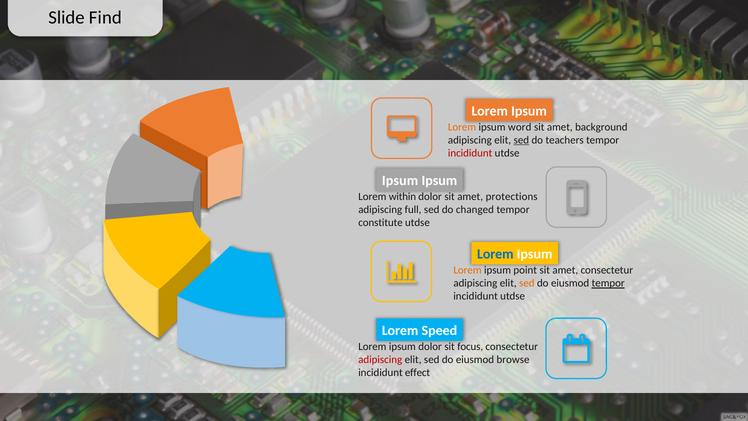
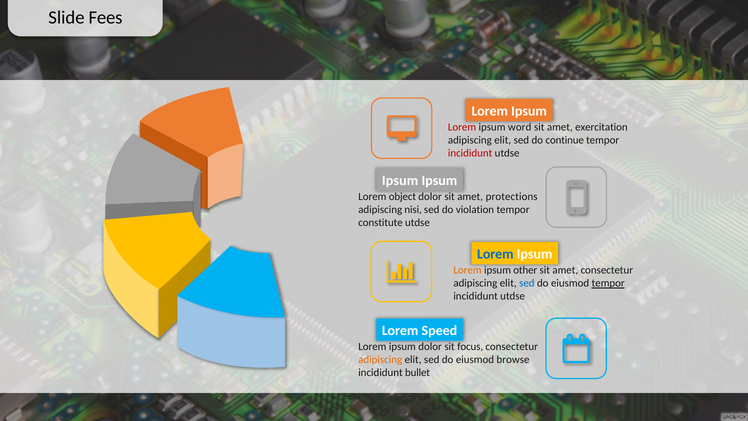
Find: Find -> Fees (105, 18)
Lorem colour: orange -> red (462, 127)
background: background -> exercitation (601, 127)
sed underline: present -> none (521, 140)
teachers: teachers -> continue (565, 140)
within: within -> object (402, 197)
full: full -> nisi (413, 210)
changed: changed -> violation (475, 210)
point: point -> other (525, 270)
sed colour: orange -> blue (527, 283)
adipiscing colour: red -> orange (380, 360)
effect: effect -> bullet (418, 373)
